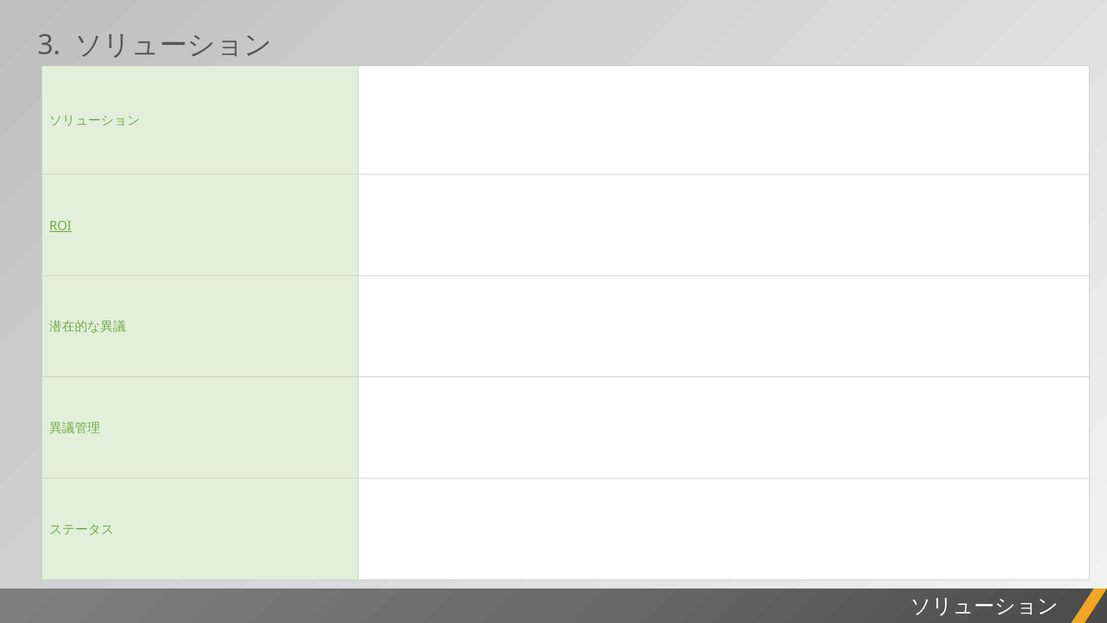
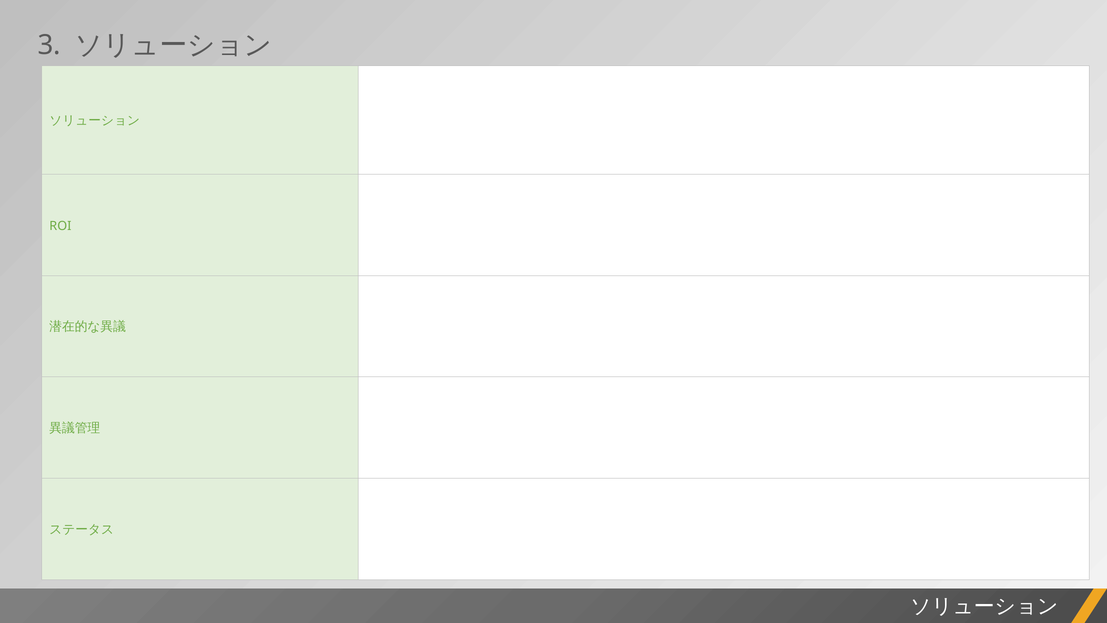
ROI underline: present -> none (60, 226)
